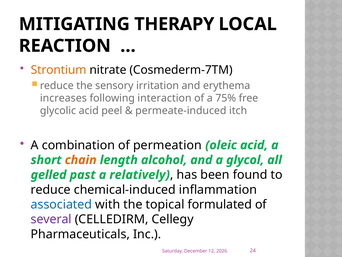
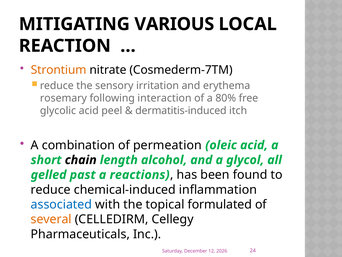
THERAPY: THERAPY -> VARIOUS (174, 24)
increases: increases -> rosemary (63, 98)
75%: 75% -> 80% (226, 98)
permeate-induced: permeate-induced -> dermatitis-induced (181, 111)
chain colour: orange -> black (81, 160)
relatively: relatively -> reactions (140, 175)
several colour: purple -> orange (51, 219)
